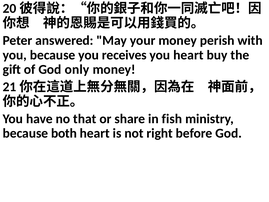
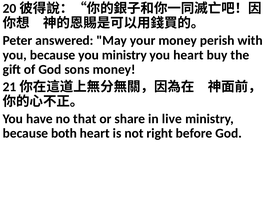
you receives: receives -> ministry (124, 55)
only: only -> sons (77, 69)
fish: fish -> live (172, 119)
